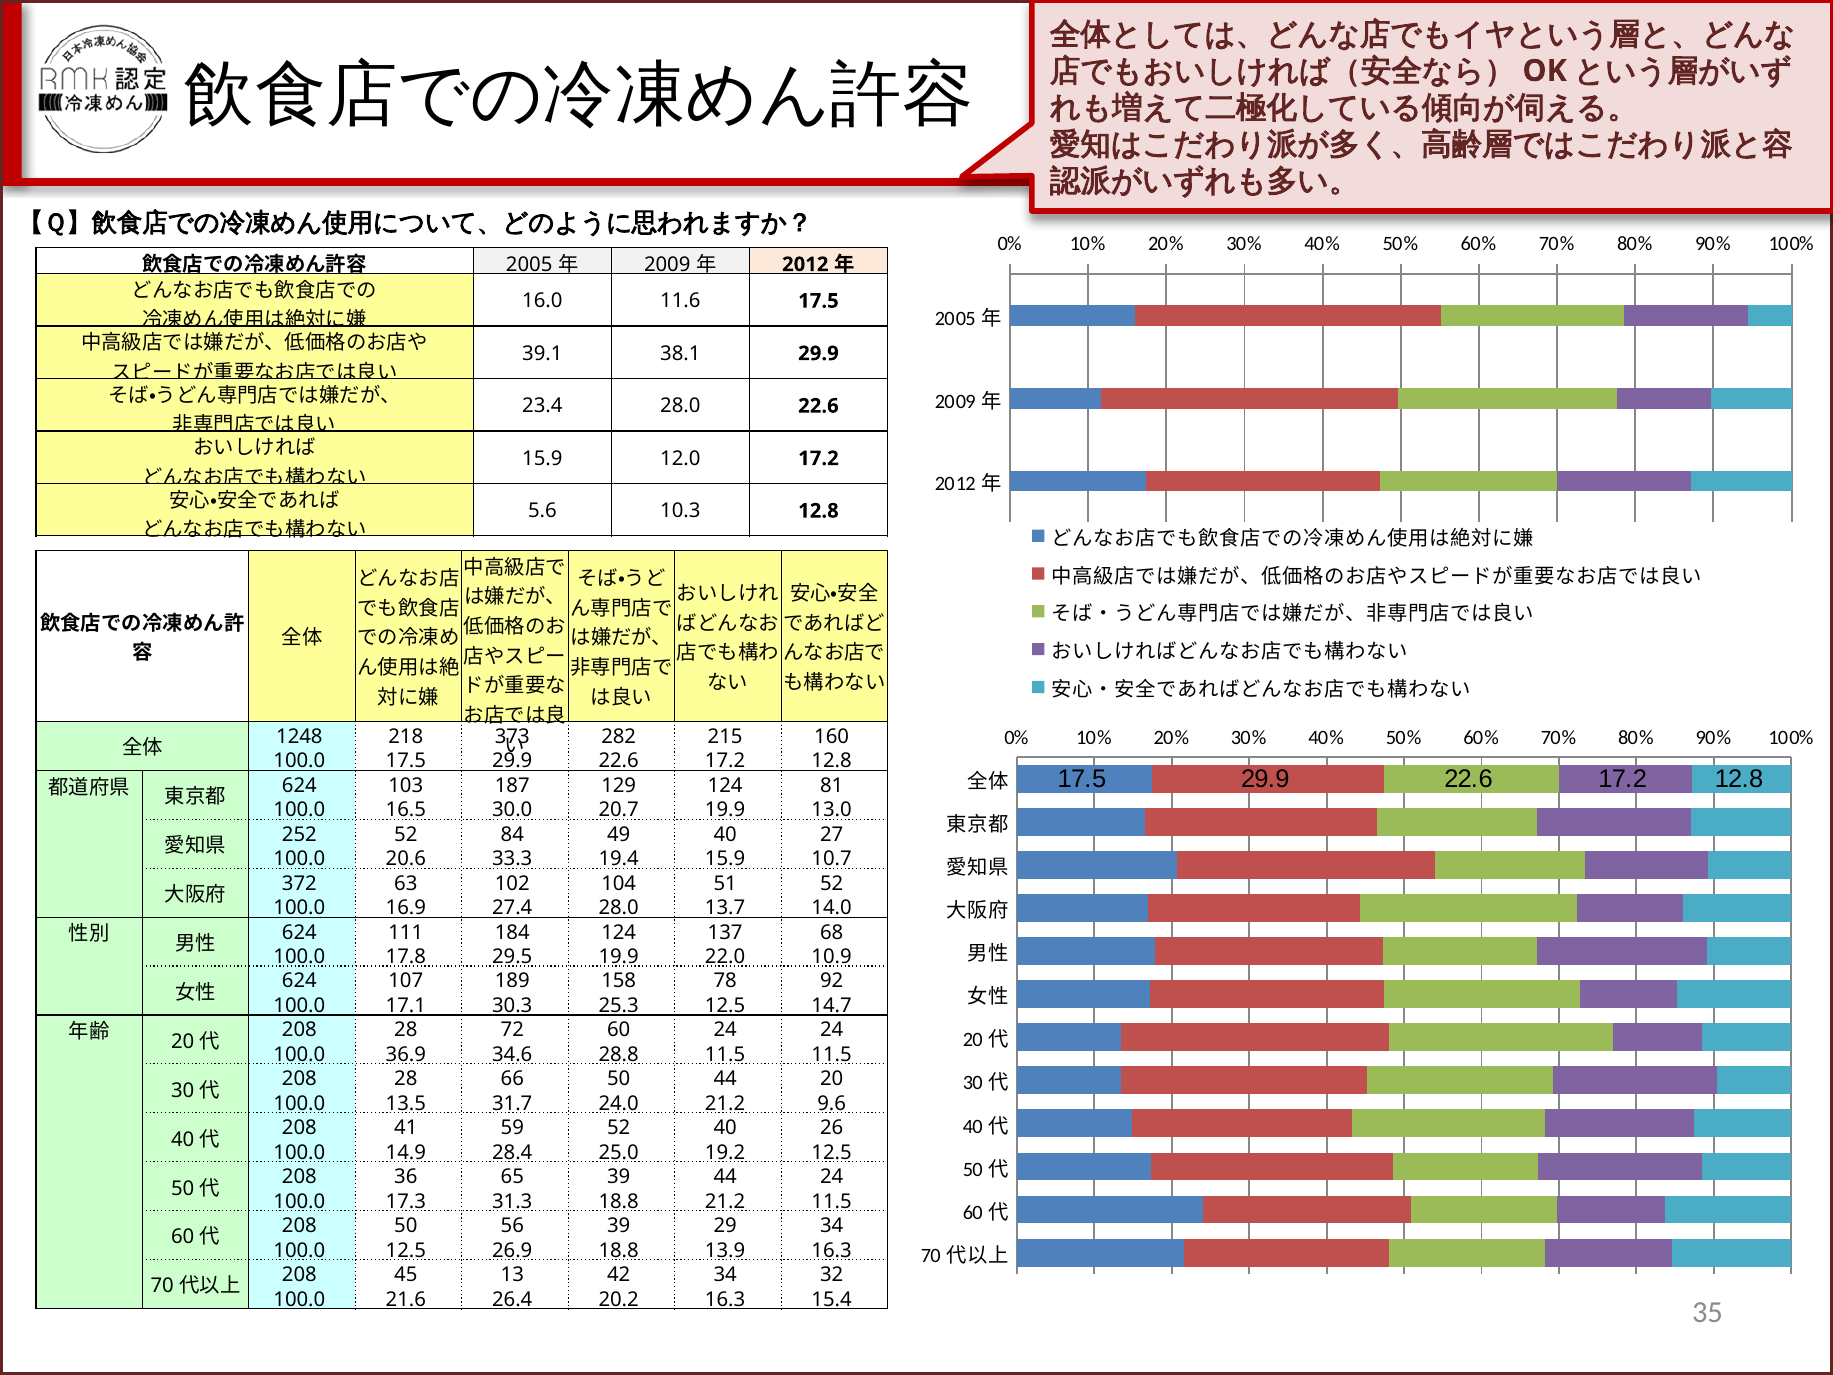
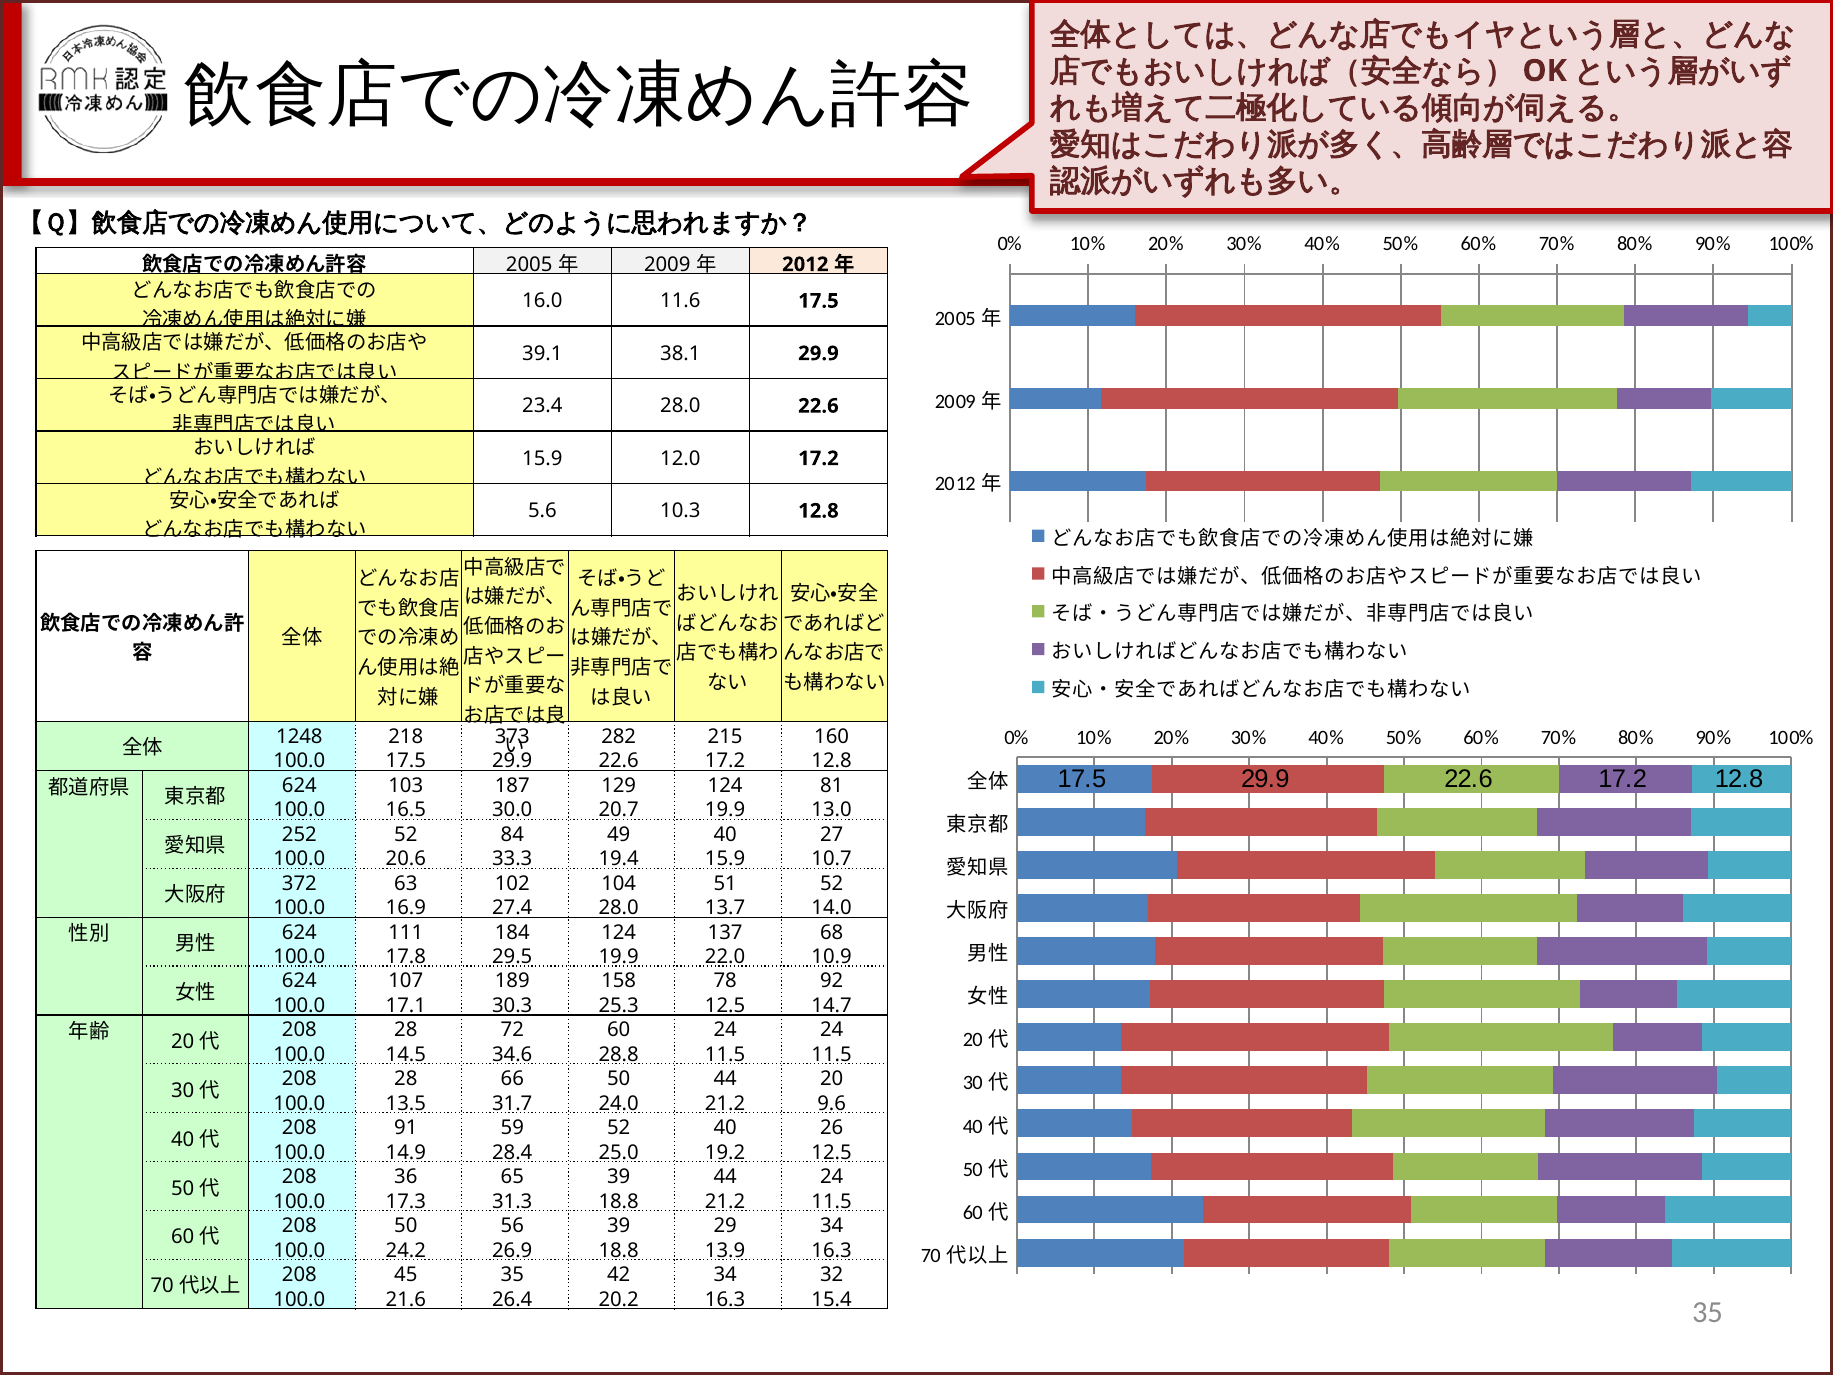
36.9: 36.9 -> 14.5 (406, 1054)
41: 41 -> 91 (406, 1128)
12.5: 12.5 -> 24.2 (406, 1250)
45 13: 13 -> 35 (512, 1275)
